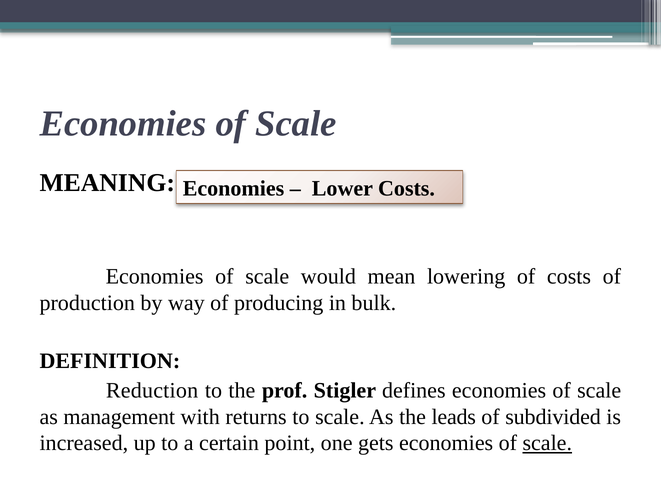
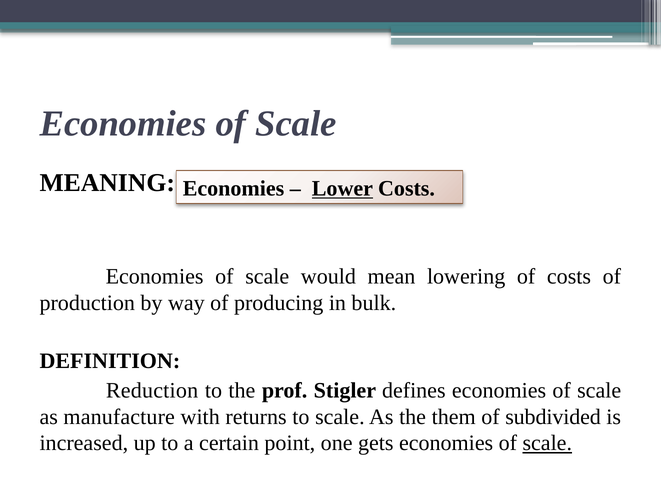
Lower underline: none -> present (342, 189)
management: management -> manufacture (119, 417)
leads: leads -> them (454, 417)
